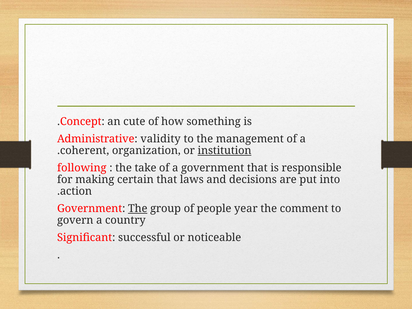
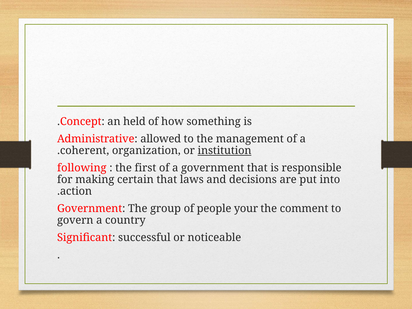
cute: cute -> held (134, 122)
validity: validity -> allowed (161, 139)
take: take -> first (145, 168)
The underline: present -> none (138, 209)
year: year -> your (246, 209)
